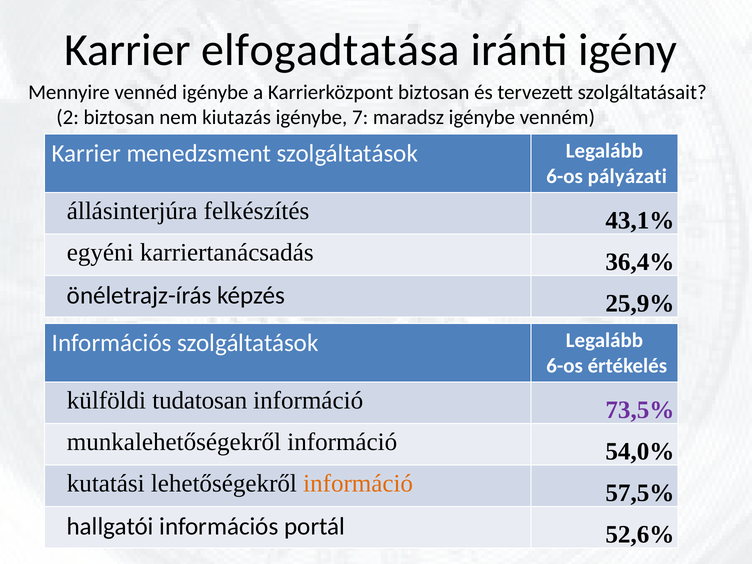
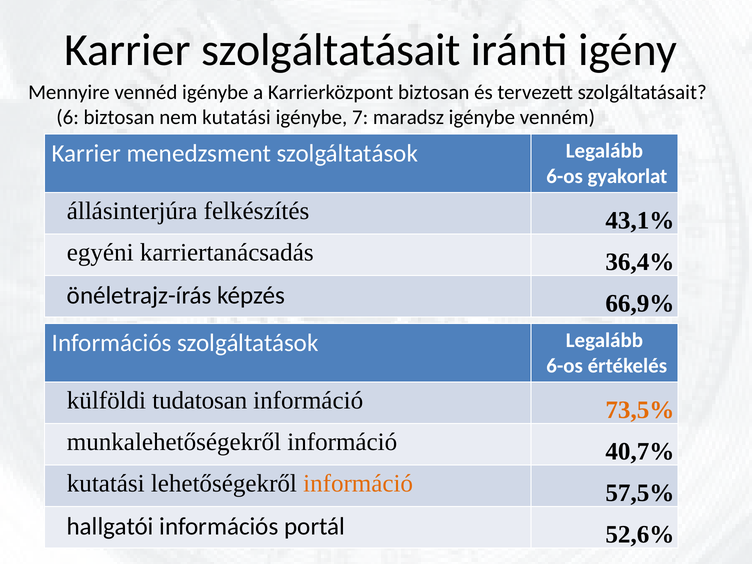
Karrier elfogadtatása: elfogadtatása -> szolgáltatásait (331, 50)
2: 2 -> 6 (68, 118)
nem kiutazás: kiutazás -> kutatási (236, 118)
pályázati: pályázati -> gyakorlat (627, 176)
25,9%: 25,9% -> 66,9% (640, 303)
73,5% colour: purple -> orange (640, 410)
54,0%: 54,0% -> 40,7% (640, 451)
